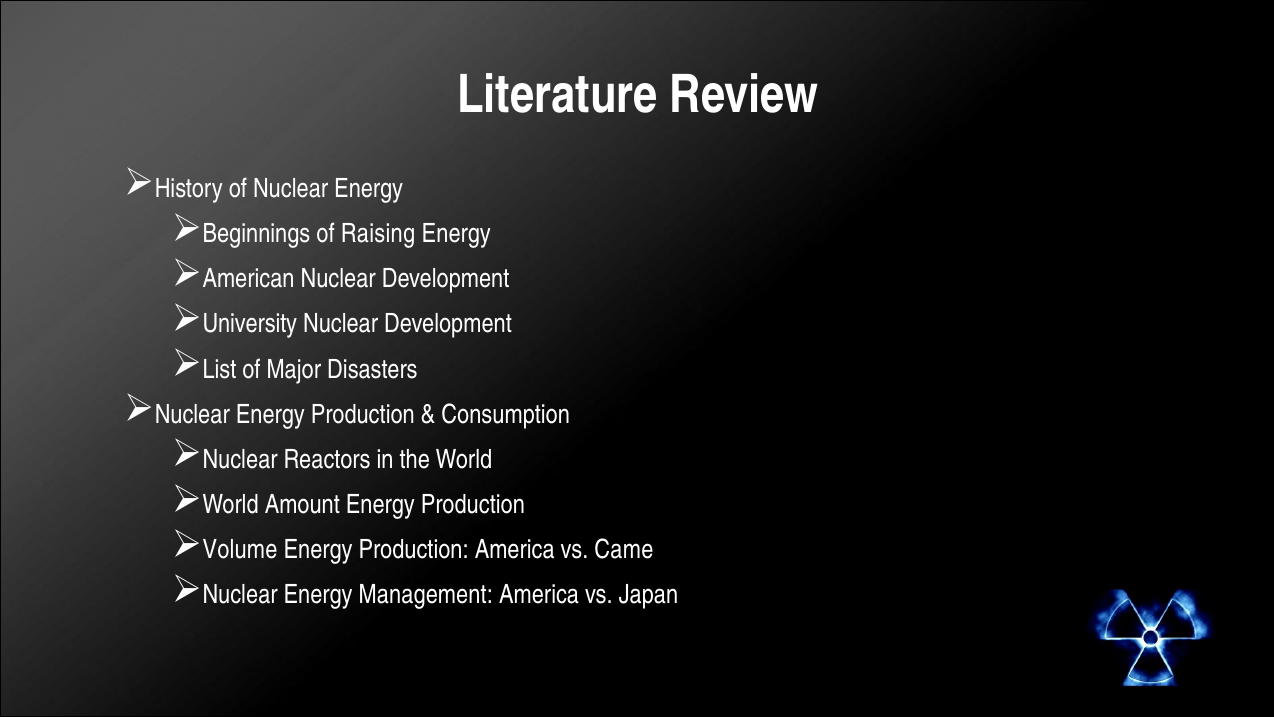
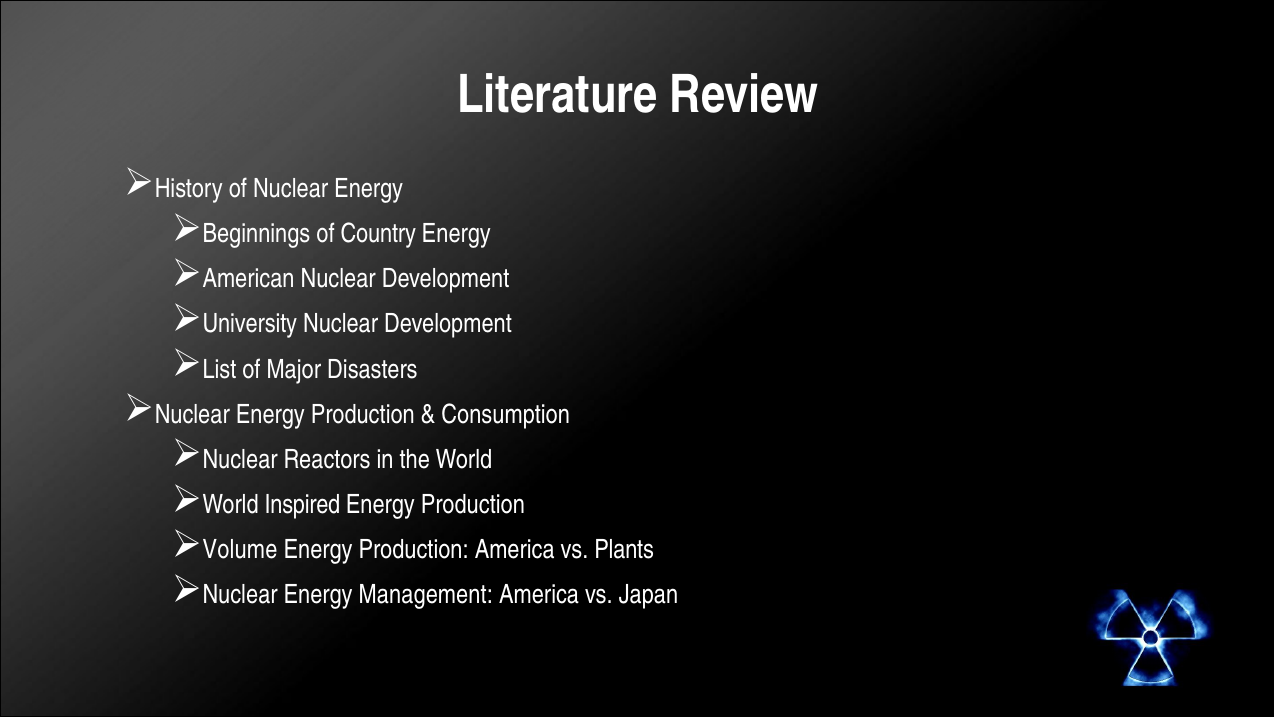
Raising: Raising -> Country (378, 234)
Amount: Amount -> Inspired (302, 504)
Came: Came -> Plants (624, 550)
